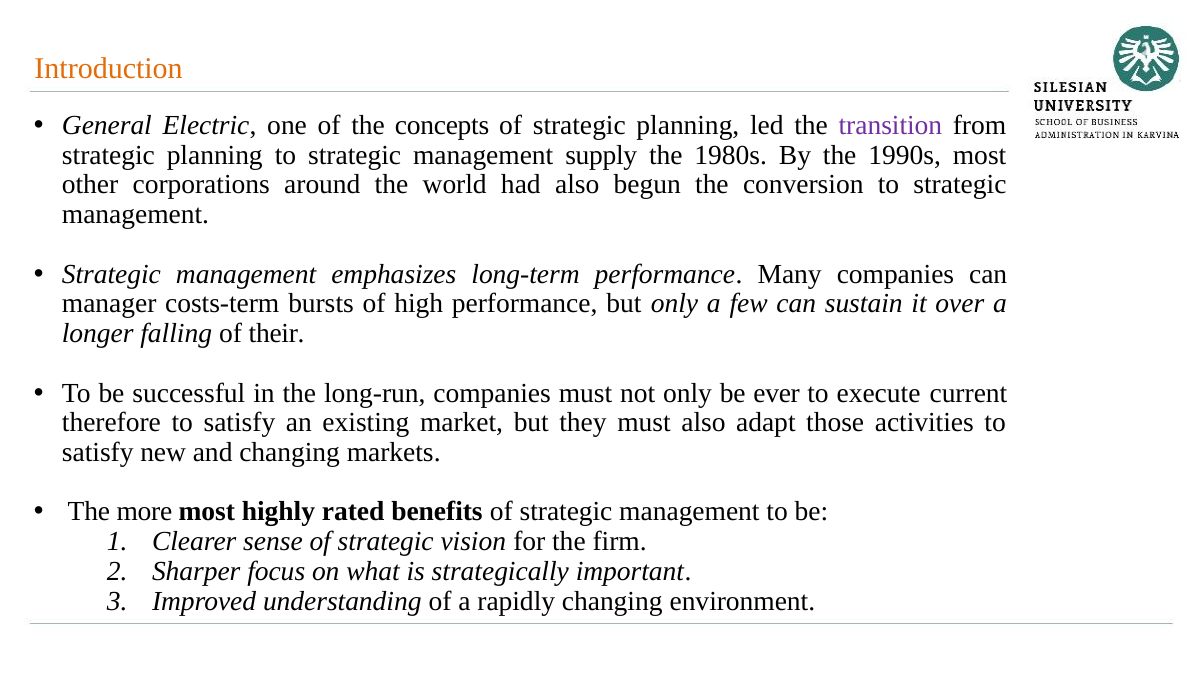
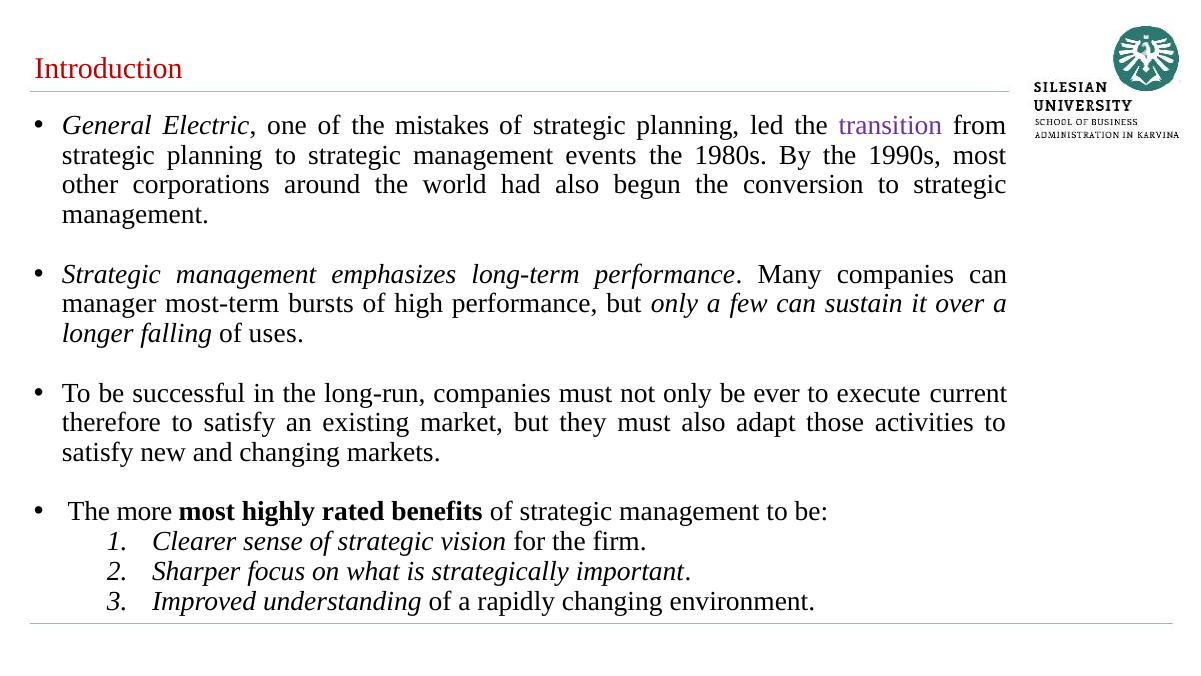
Introduction colour: orange -> red (109, 69)
concepts: concepts -> mistakes (442, 125)
supply: supply -> events (601, 155)
costs-term: costs-term -> most-term (222, 304)
their: their -> uses (276, 333)
